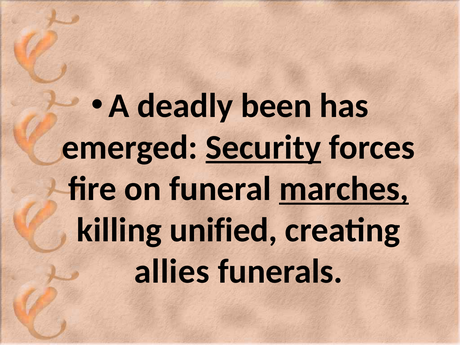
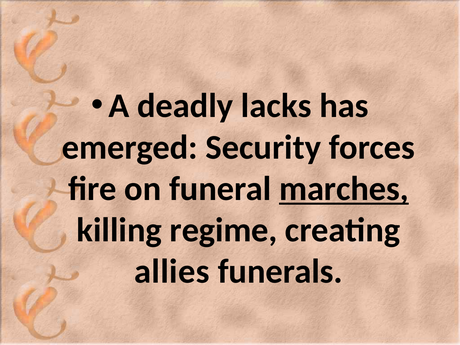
been: been -> lacks (276, 106)
Security underline: present -> none (263, 147)
unified: unified -> regime (223, 230)
